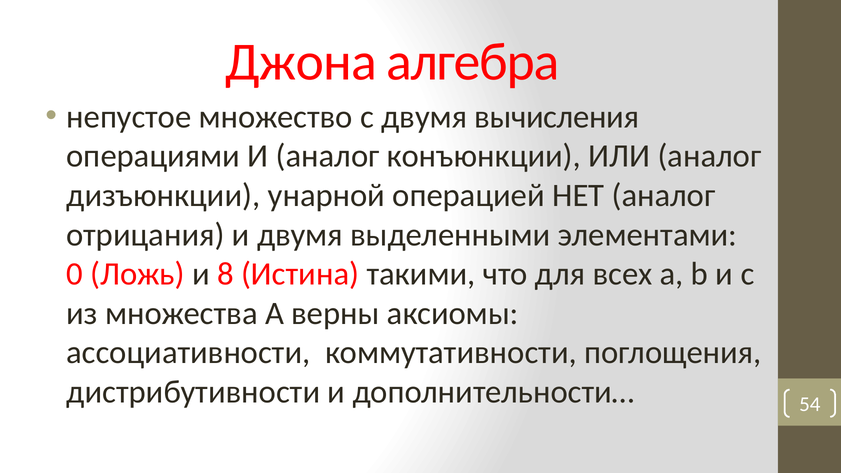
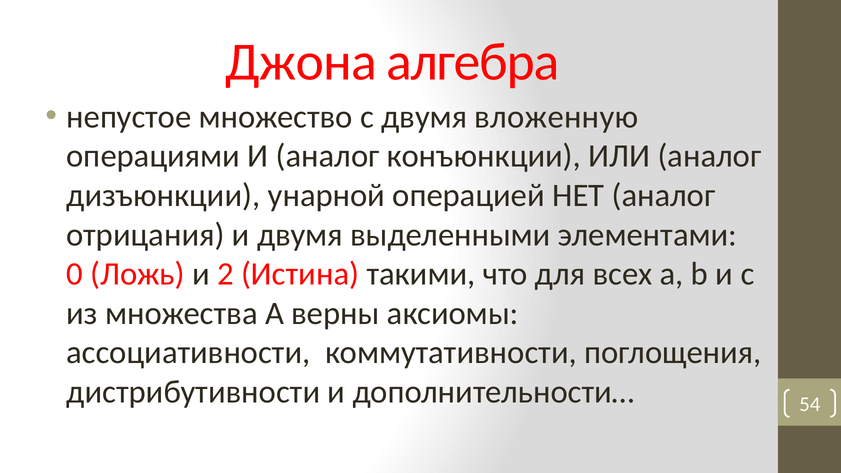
вычисления: вычисления -> вложенную (556, 117)
8: 8 -> 2 (226, 274)
